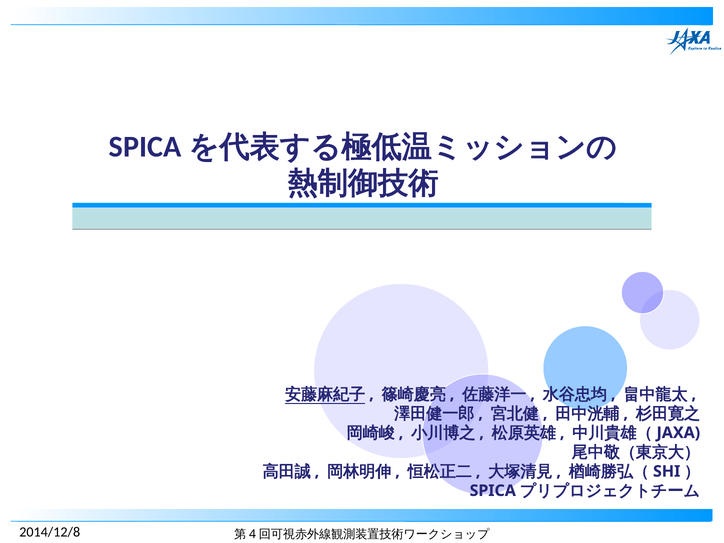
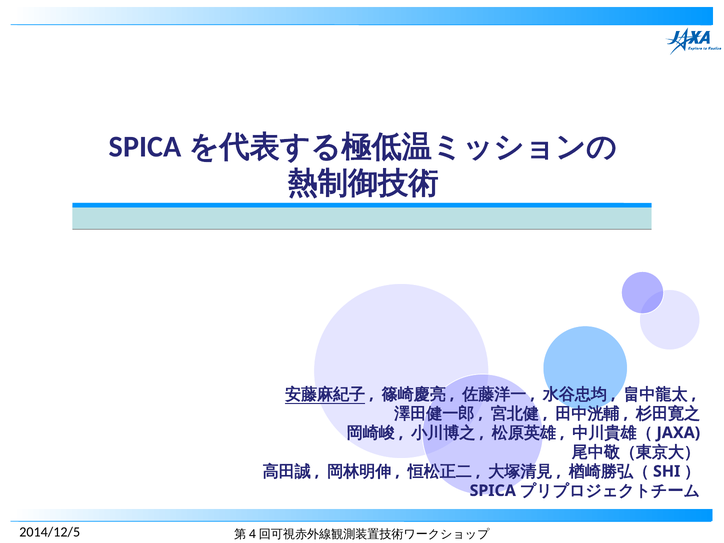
2014/12/8: 2014/12/8 -> 2014/12/5 (50, 532)
